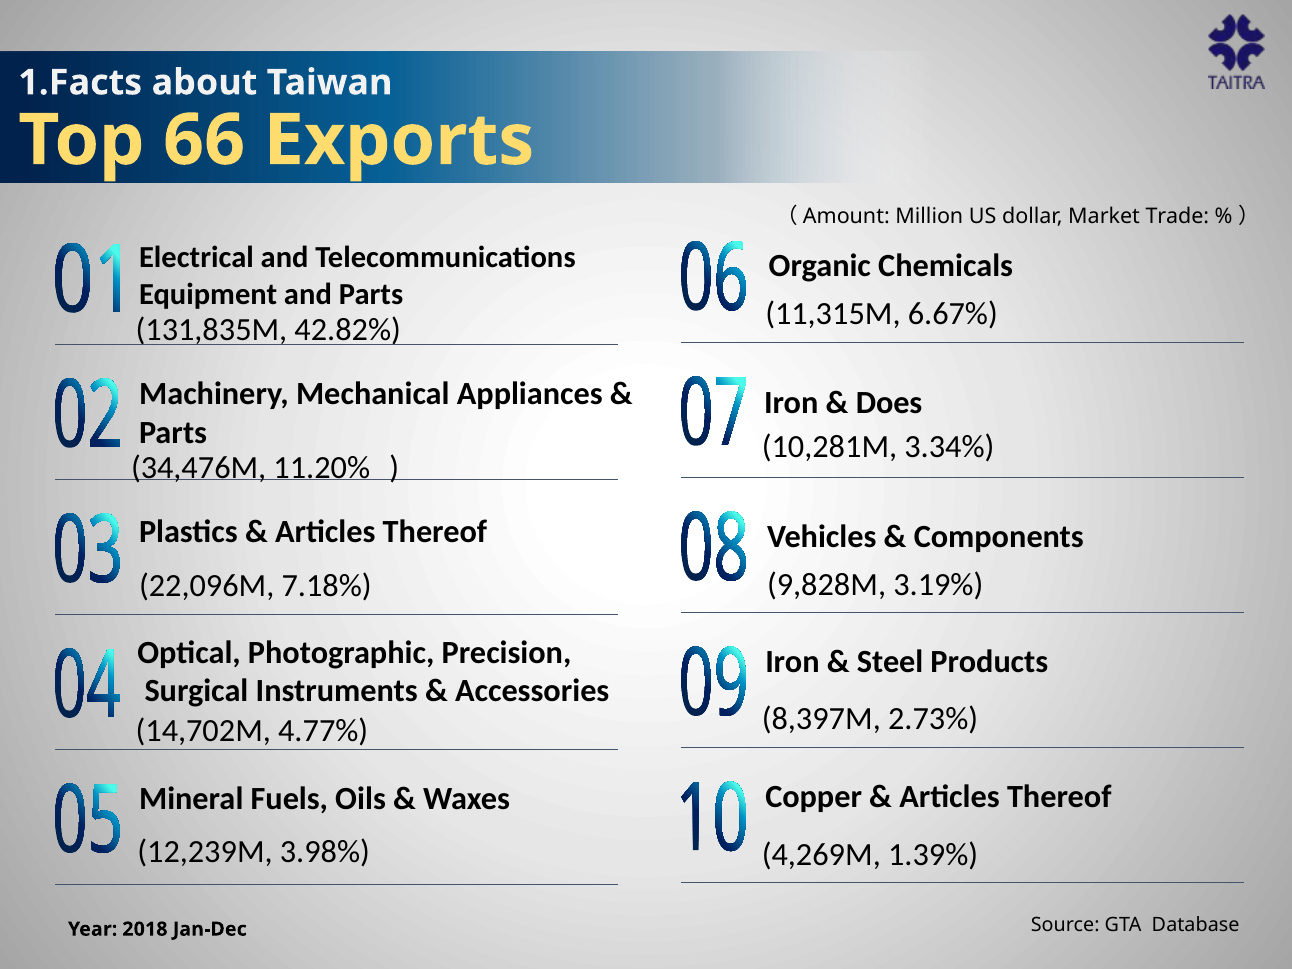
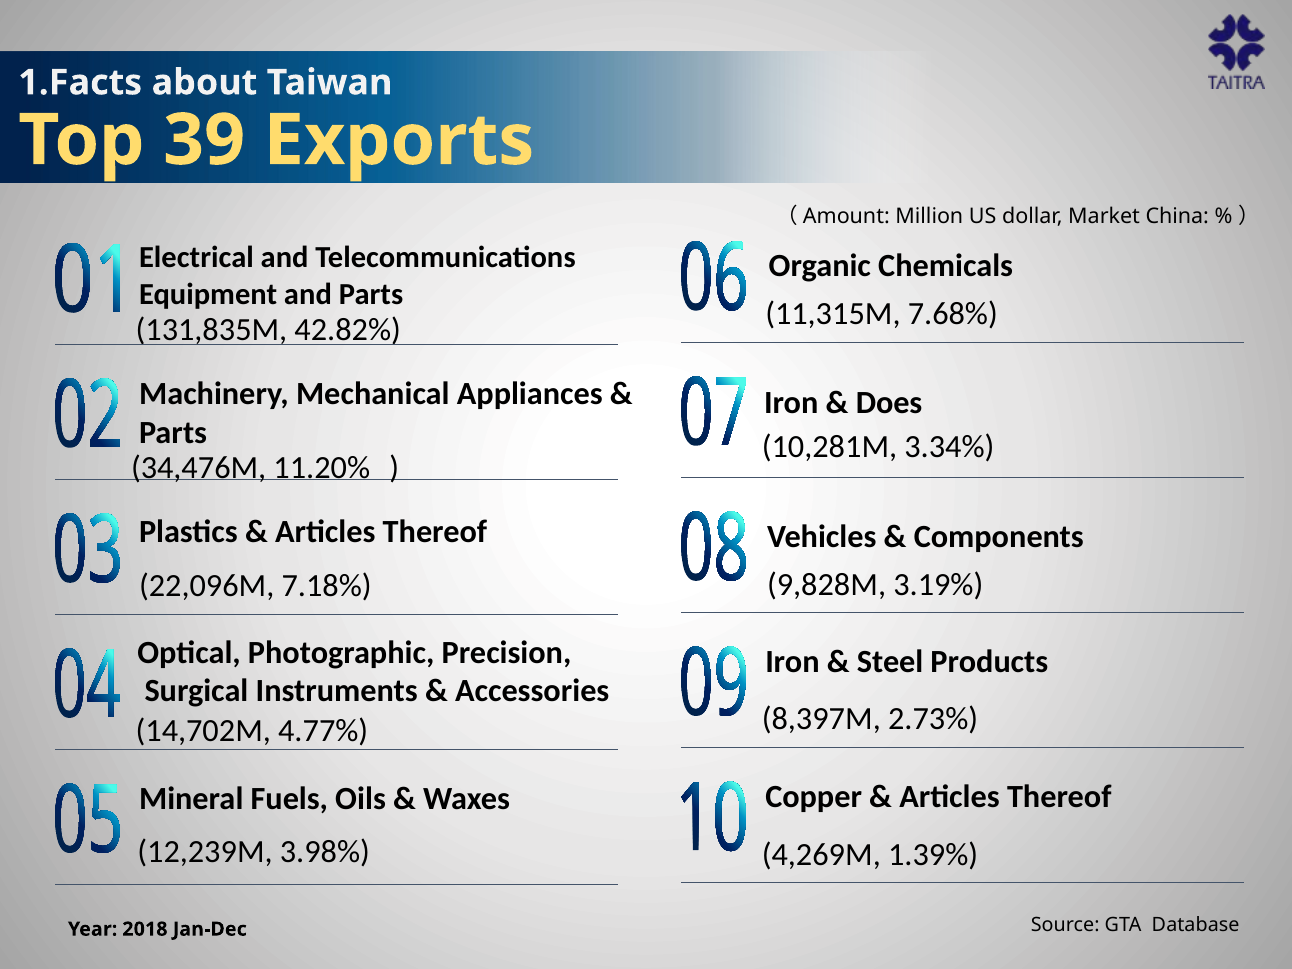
66: 66 -> 39 (204, 140)
Trade: Trade -> China (1177, 217)
6.67%: 6.67% -> 7.68% (953, 314)
